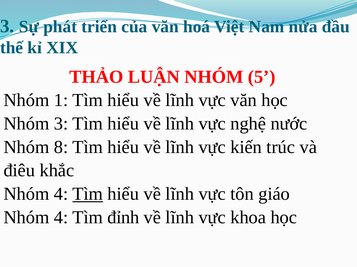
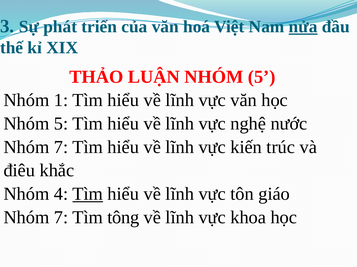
nửa underline: none -> present (303, 27)
3: 3 -> 5 (61, 124)
8: 8 -> 7 (61, 147)
4: 4 -> 7 (61, 218)
đỉnh: đỉnh -> tông (123, 218)
